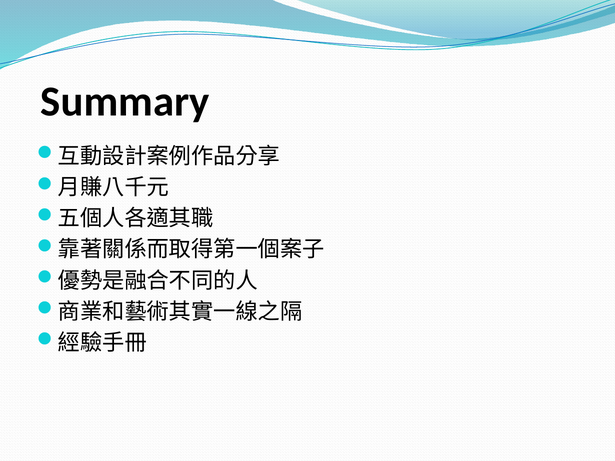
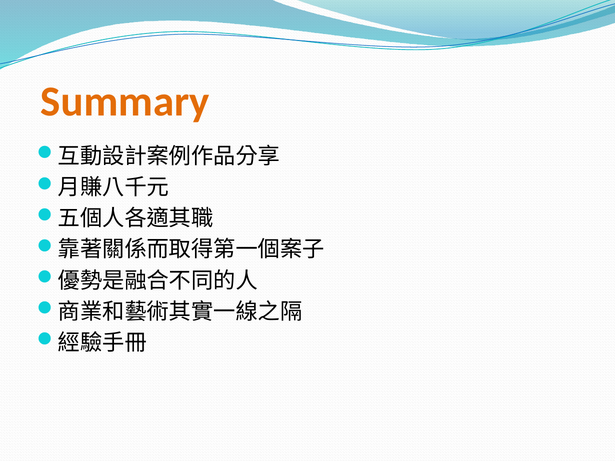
Summary colour: black -> orange (125, 102)
